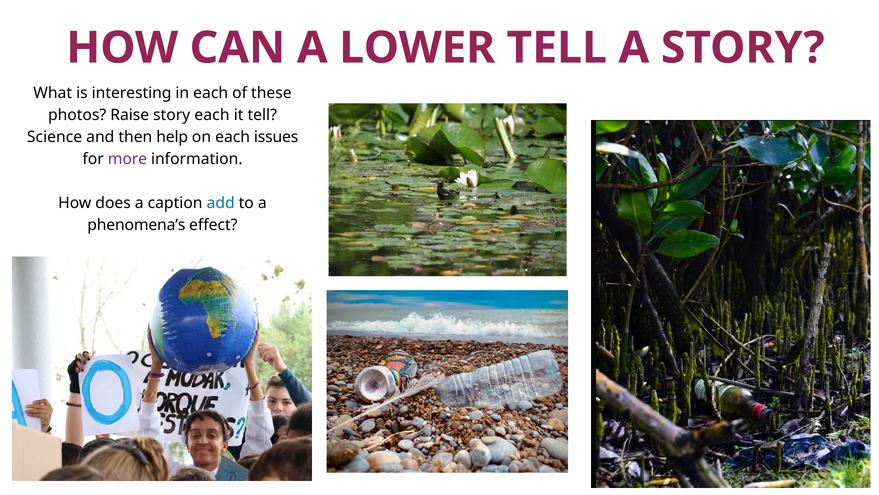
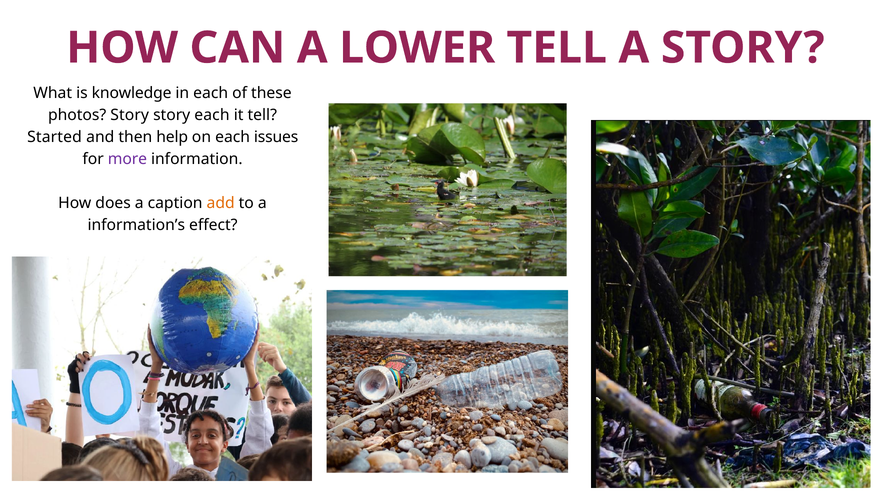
interesting: interesting -> knowledge (132, 93)
photos Raise: Raise -> Story (130, 115)
Science: Science -> Started (55, 137)
add colour: blue -> orange (221, 203)
phenomena’s: phenomena’s -> information’s (136, 225)
